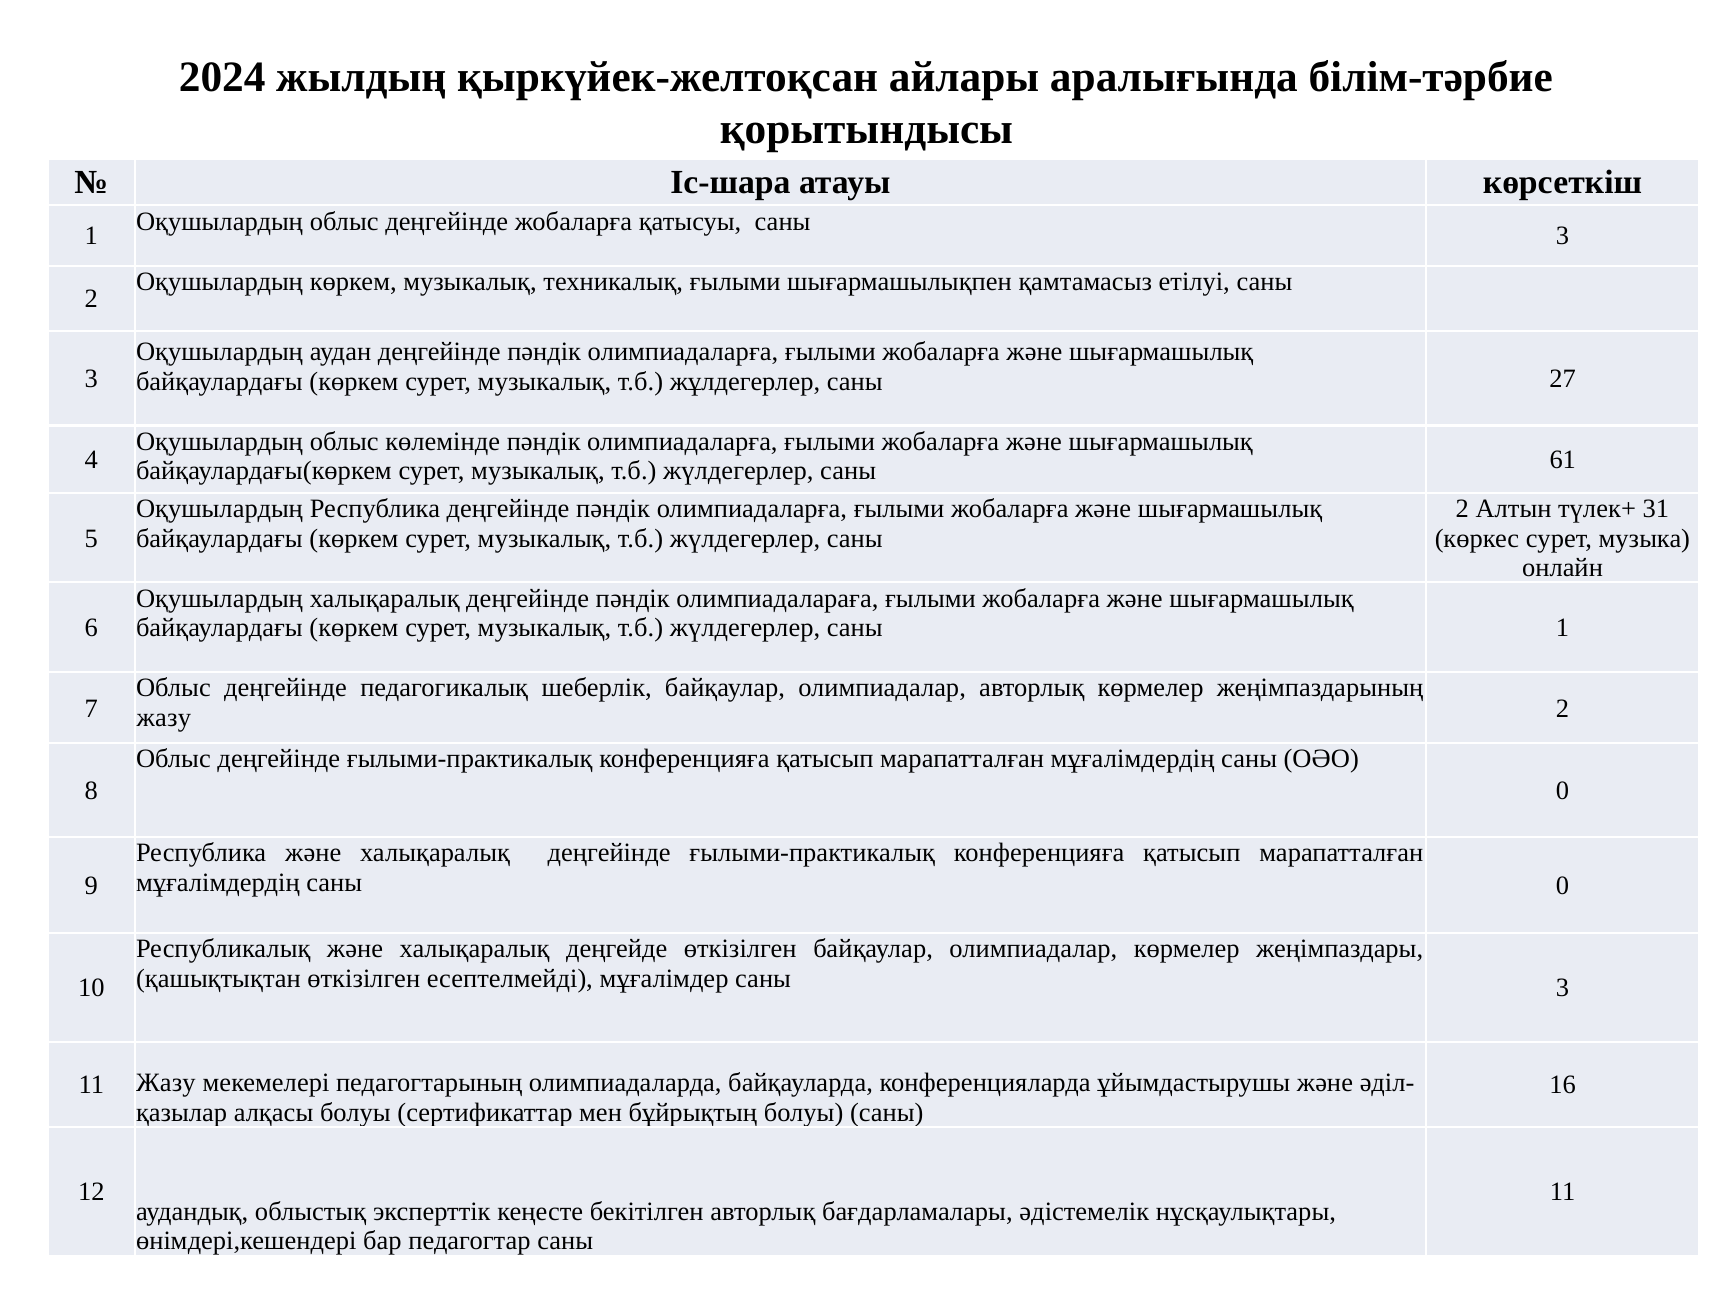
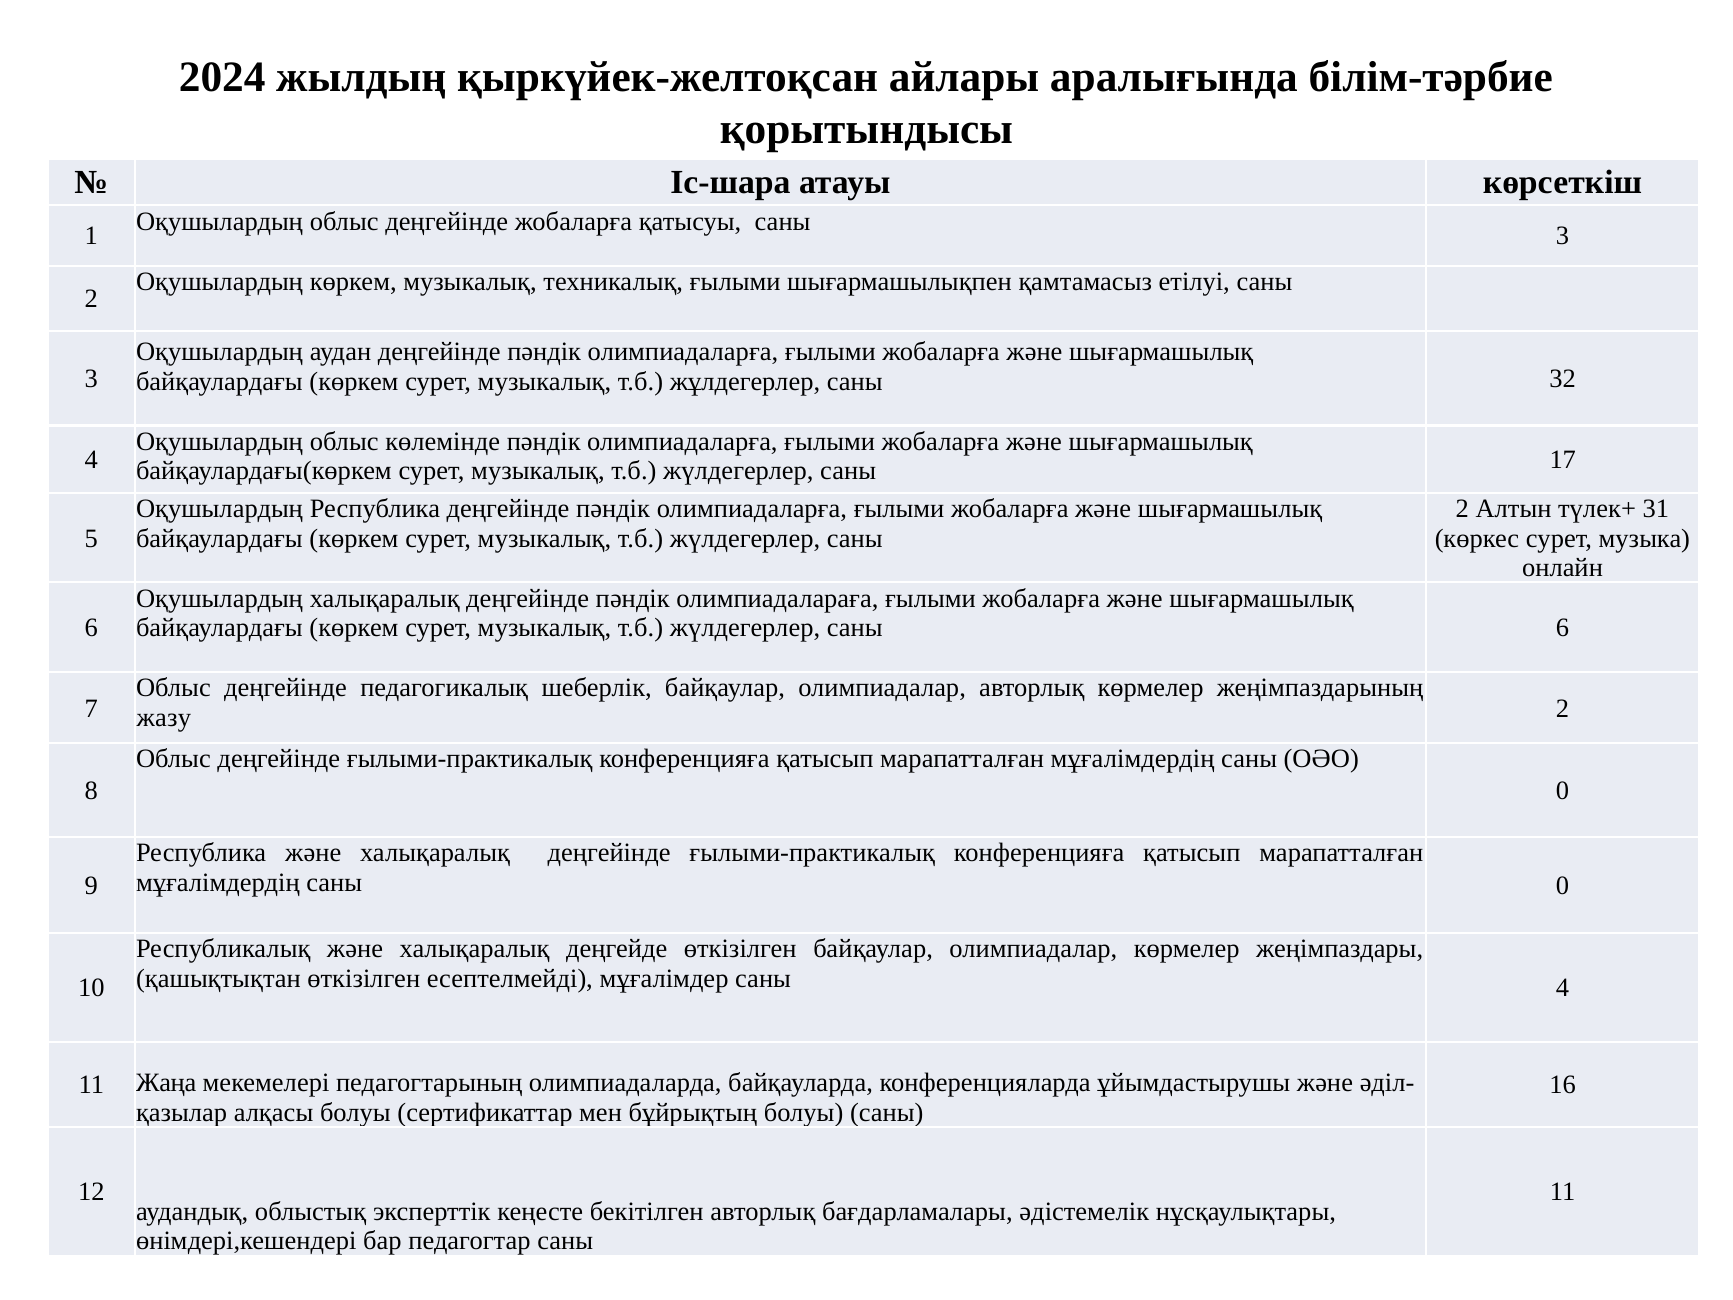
27: 27 -> 32 (1563, 379)
61: 61 -> 17 (1563, 460)
саны 1: 1 -> 6 (1563, 628)
мұғалімдер саны 3: 3 -> 4 (1563, 988)
11 Жазу: Жазу -> Жаңа (166, 1083)
